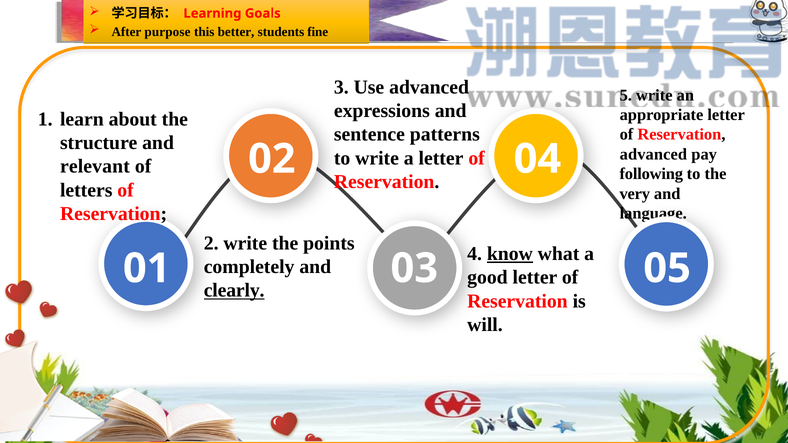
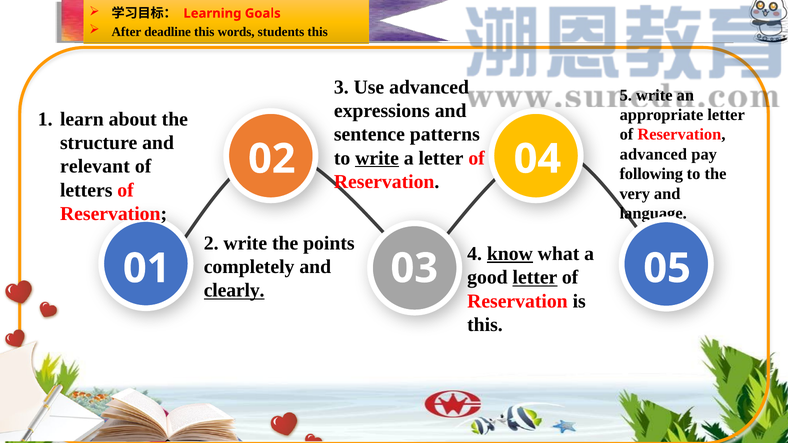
purpose: purpose -> deadline (168, 32)
better: better -> words (236, 32)
students fine: fine -> this (318, 32)
write underline: none -> present (377, 158)
letter underline: none -> present (535, 278)
will: will -> this (485, 325)
